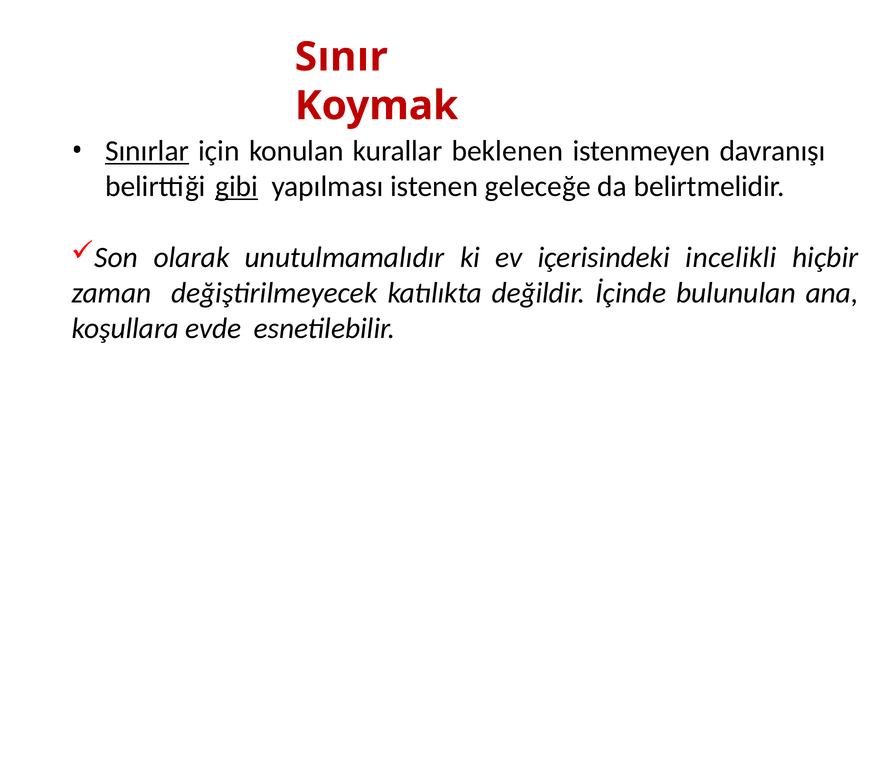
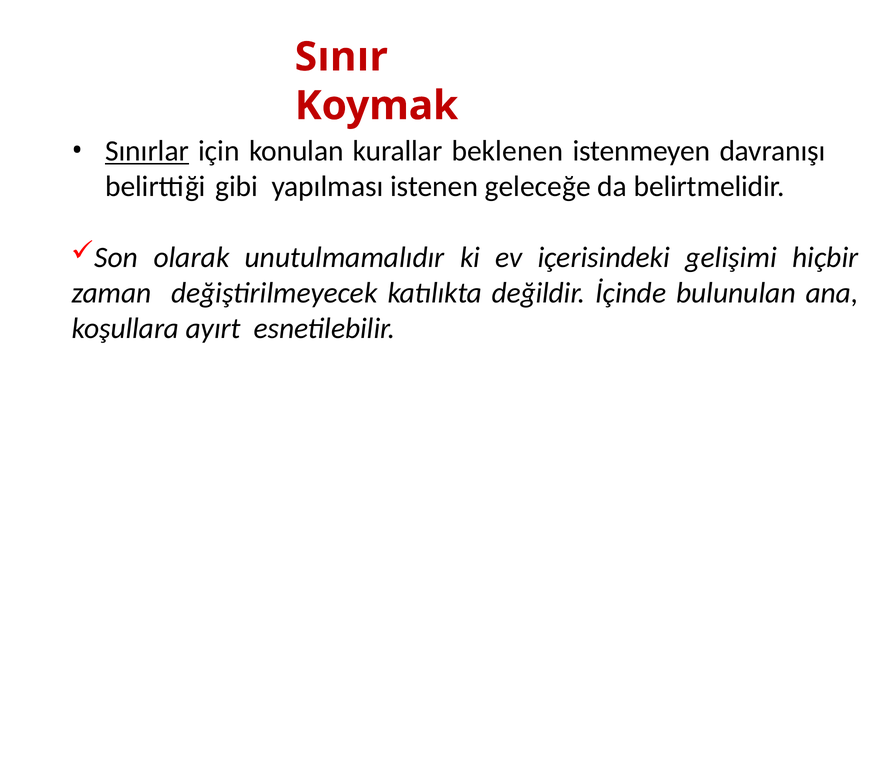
gibi underline: present -> none (237, 186)
incelikli: incelikli -> gelişimi (731, 257)
evde: evde -> ayırt (213, 328)
